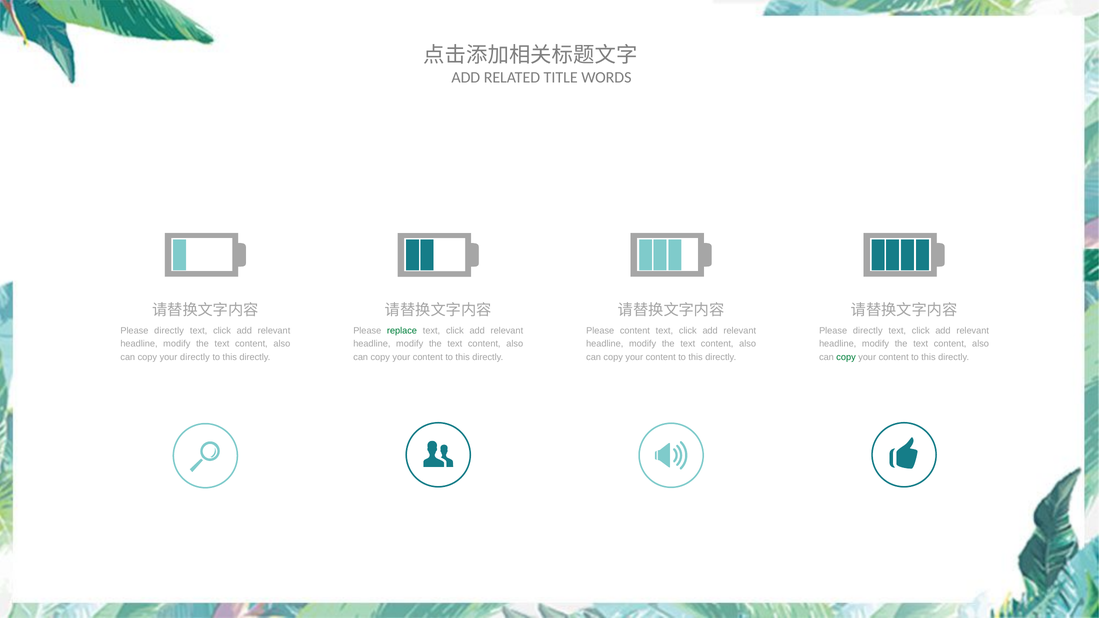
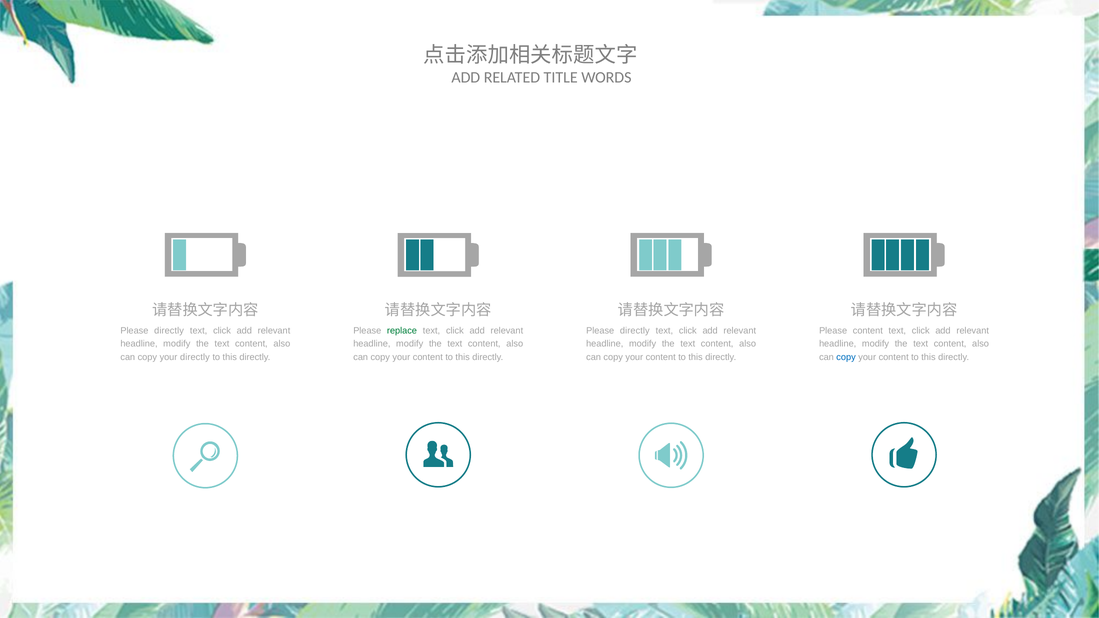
content: content -> directly (635, 331)
directly: directly -> content (868, 331)
copy colour: green -> blue (846, 357)
